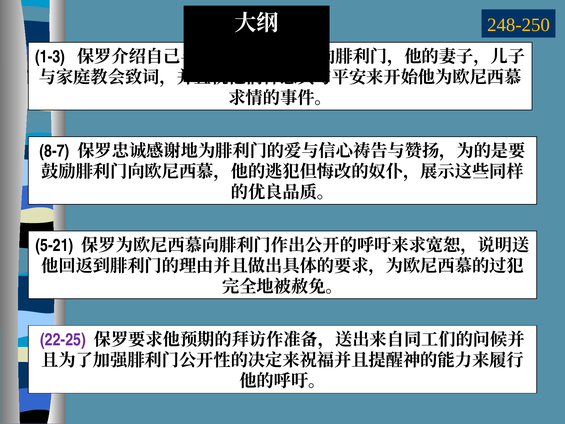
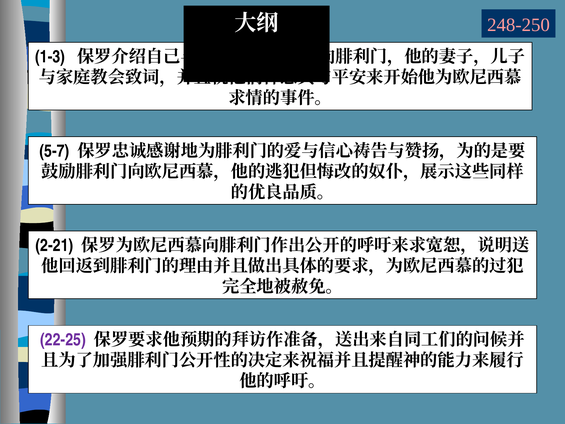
248-250 colour: yellow -> pink (518, 25)
8-7: 8-7 -> 5-7 (54, 151)
5-21: 5-21 -> 2-21 (54, 245)
